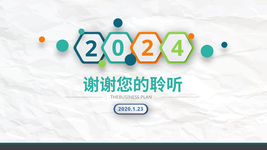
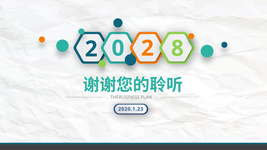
4: 4 -> 8 (177, 49)
